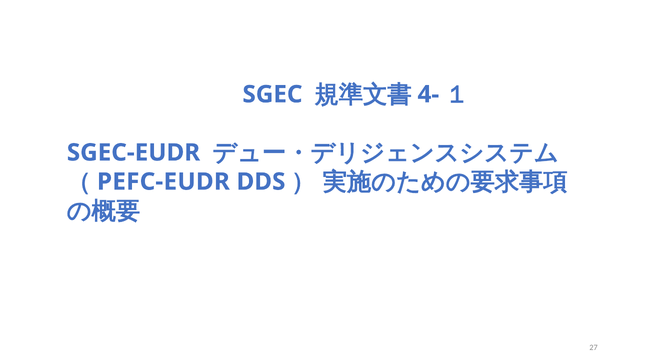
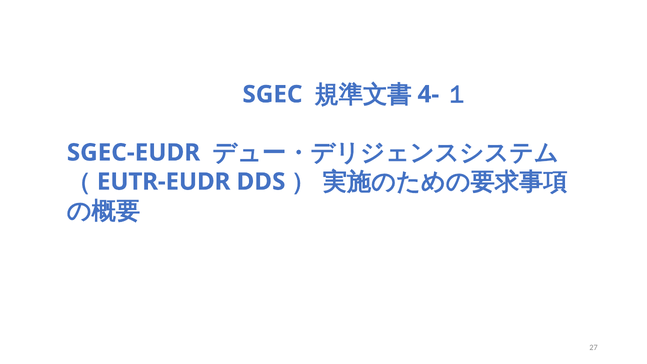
PEFC-EUDR: PEFC-EUDR -> EUTR-EUDR (164, 182)
